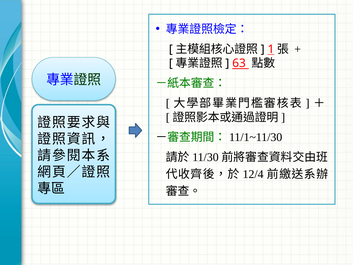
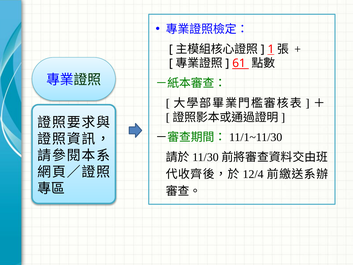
63: 63 -> 61 (239, 63)
